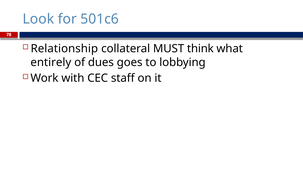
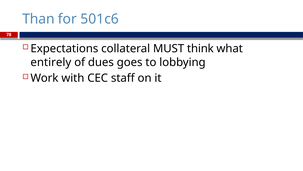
Look: Look -> Than (38, 19)
Relationship: Relationship -> Expectations (64, 48)
